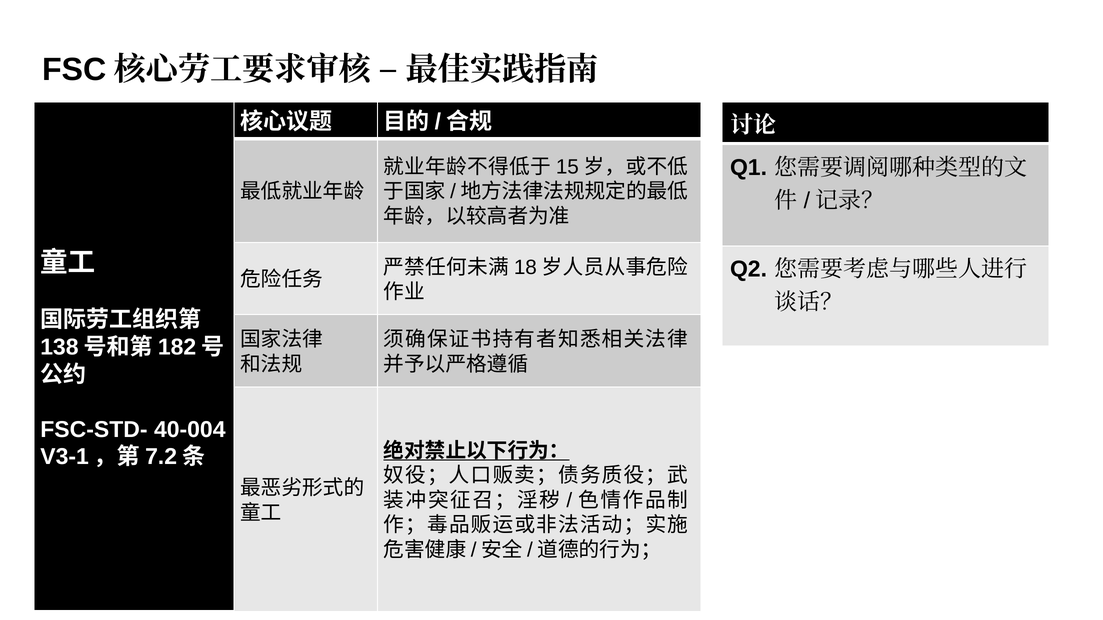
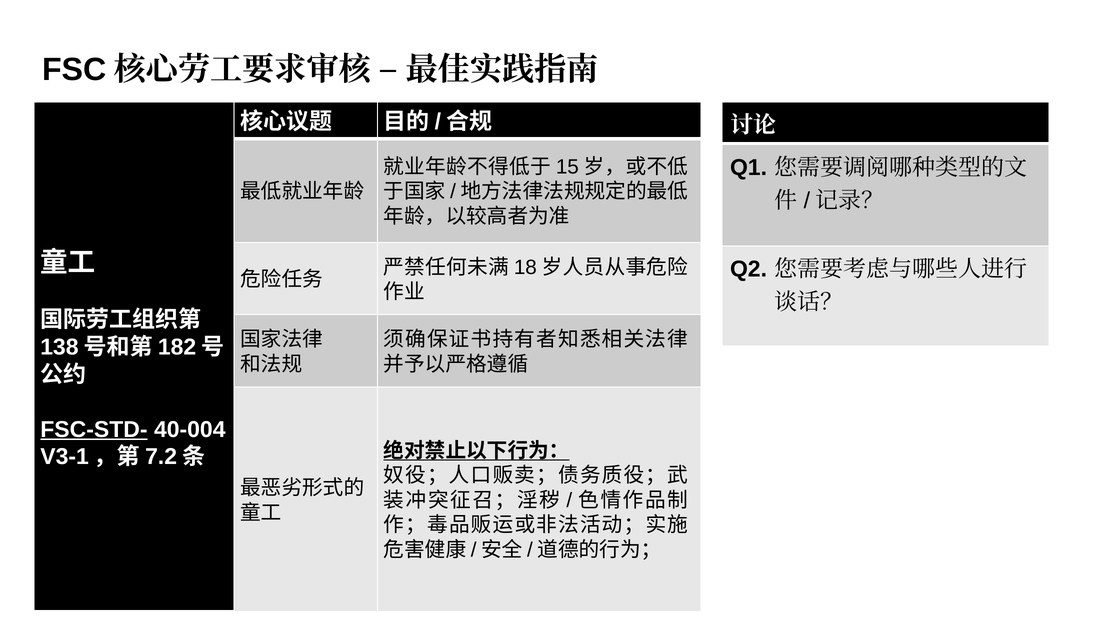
FSC-STD- underline: none -> present (94, 430)
